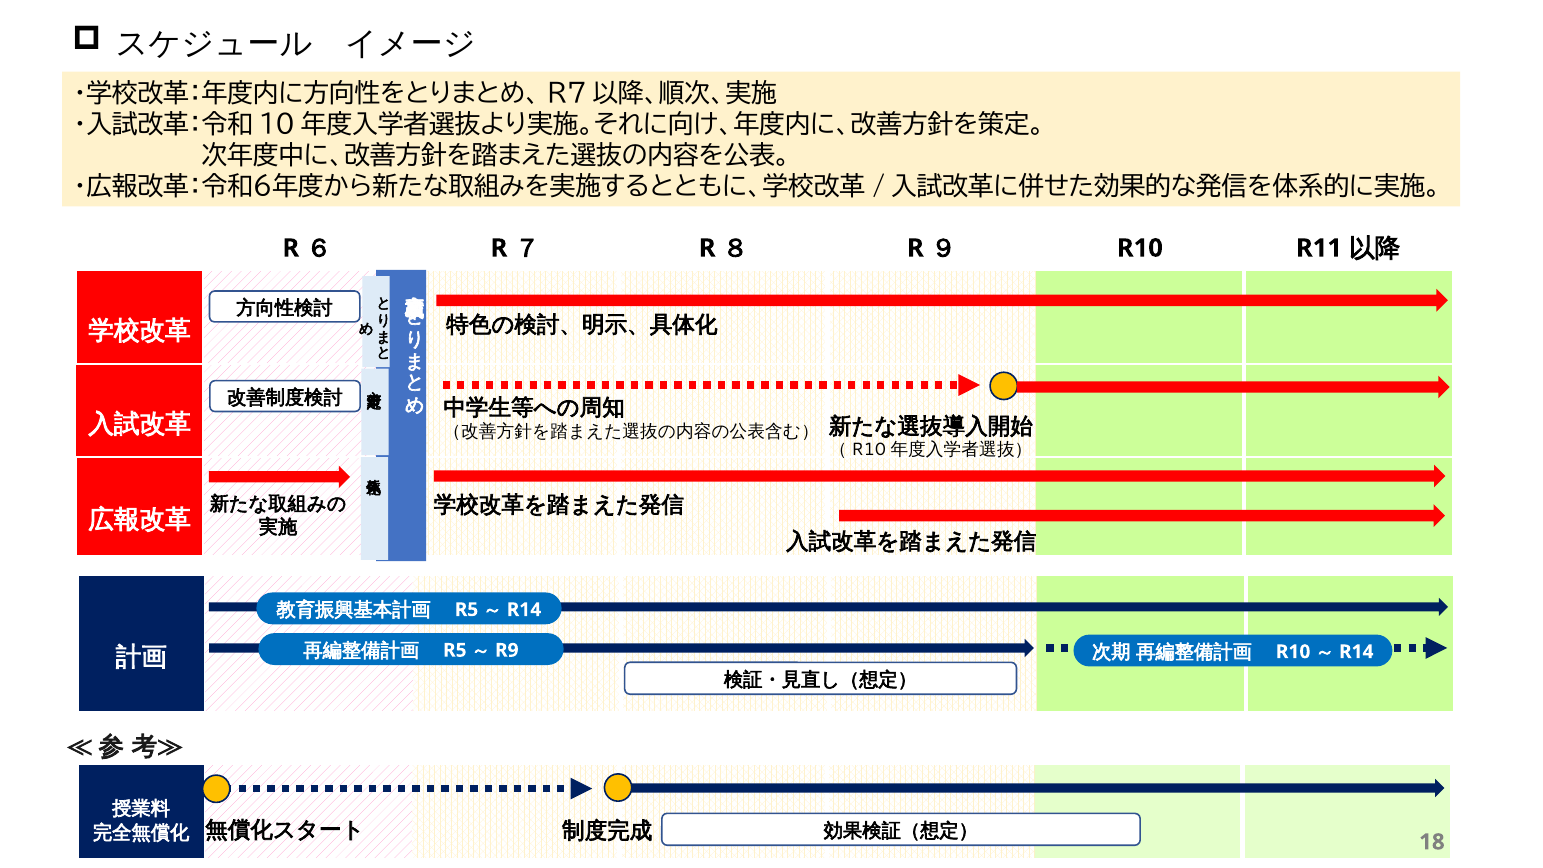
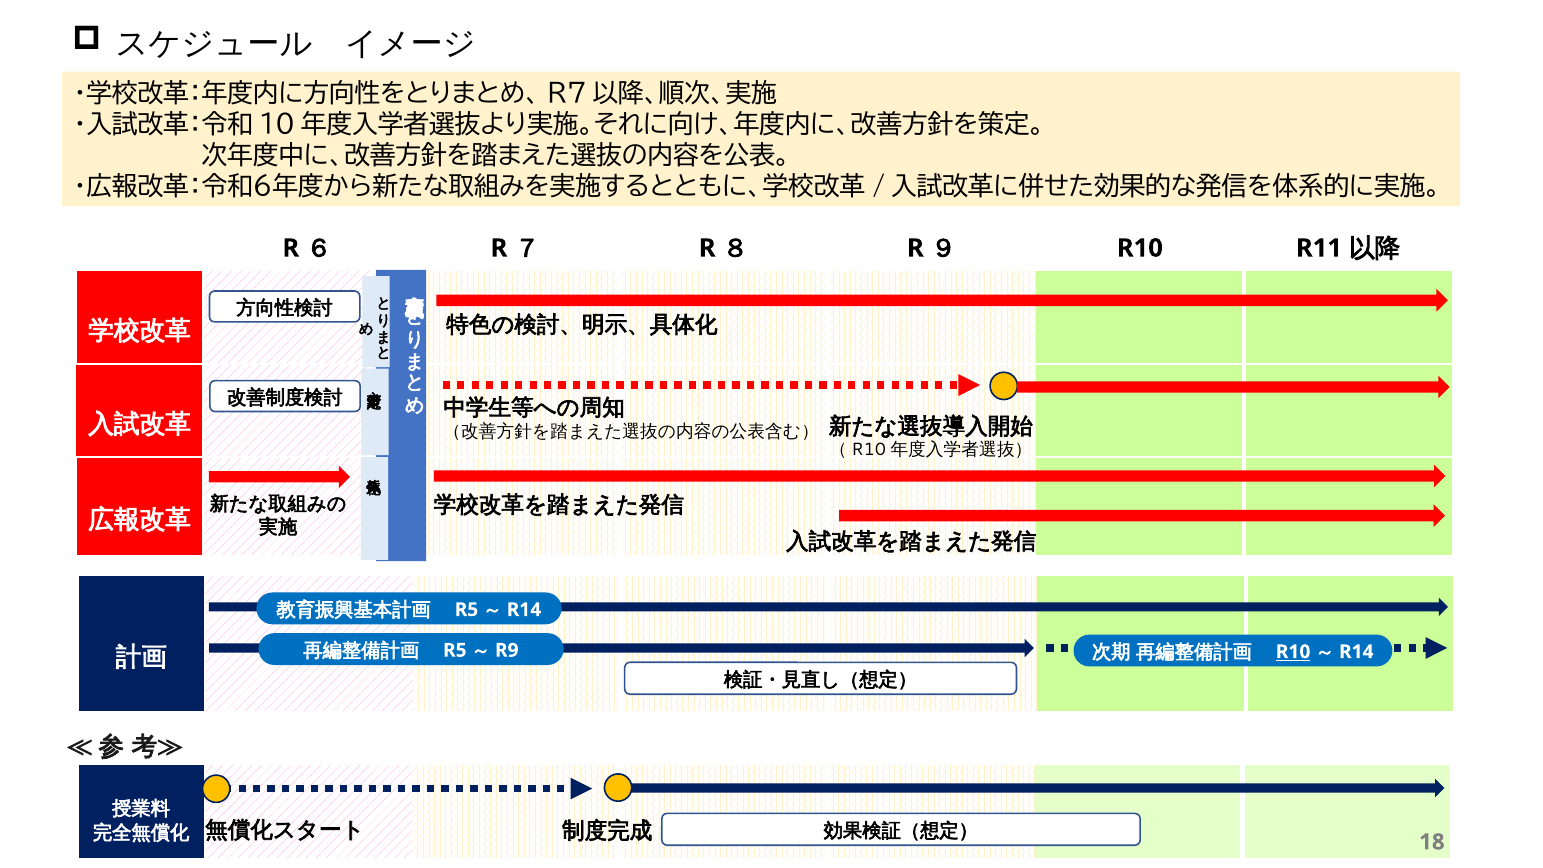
R10 underline: none -> present (1293, 652)
